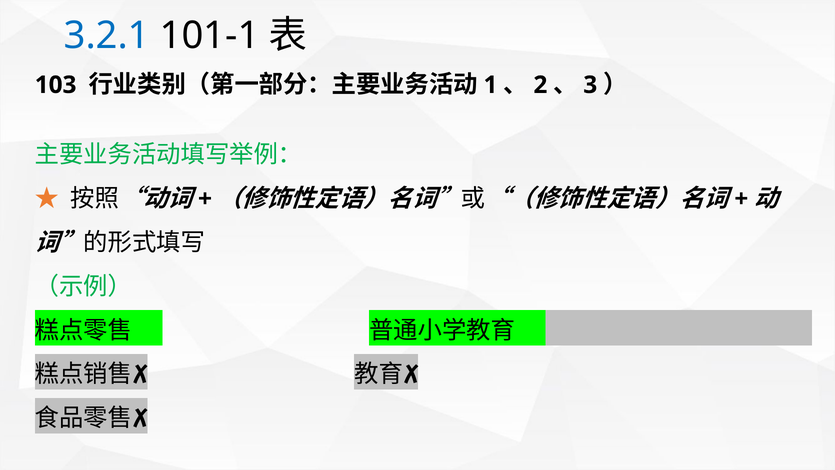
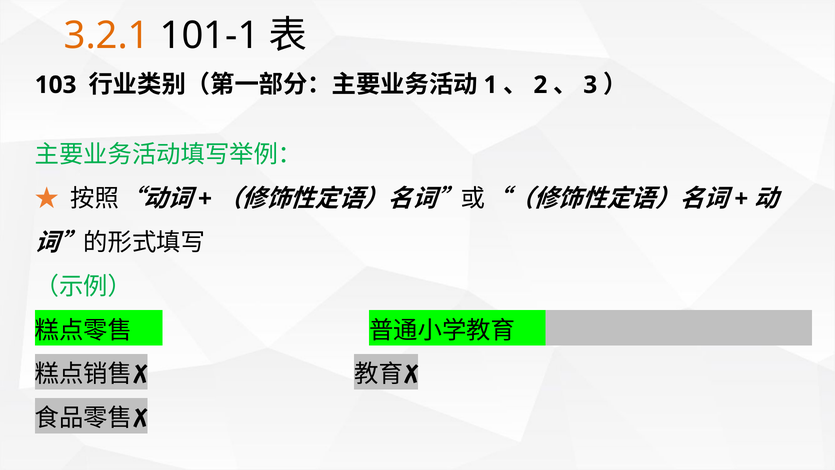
3.2.1 colour: blue -> orange (107, 36)
